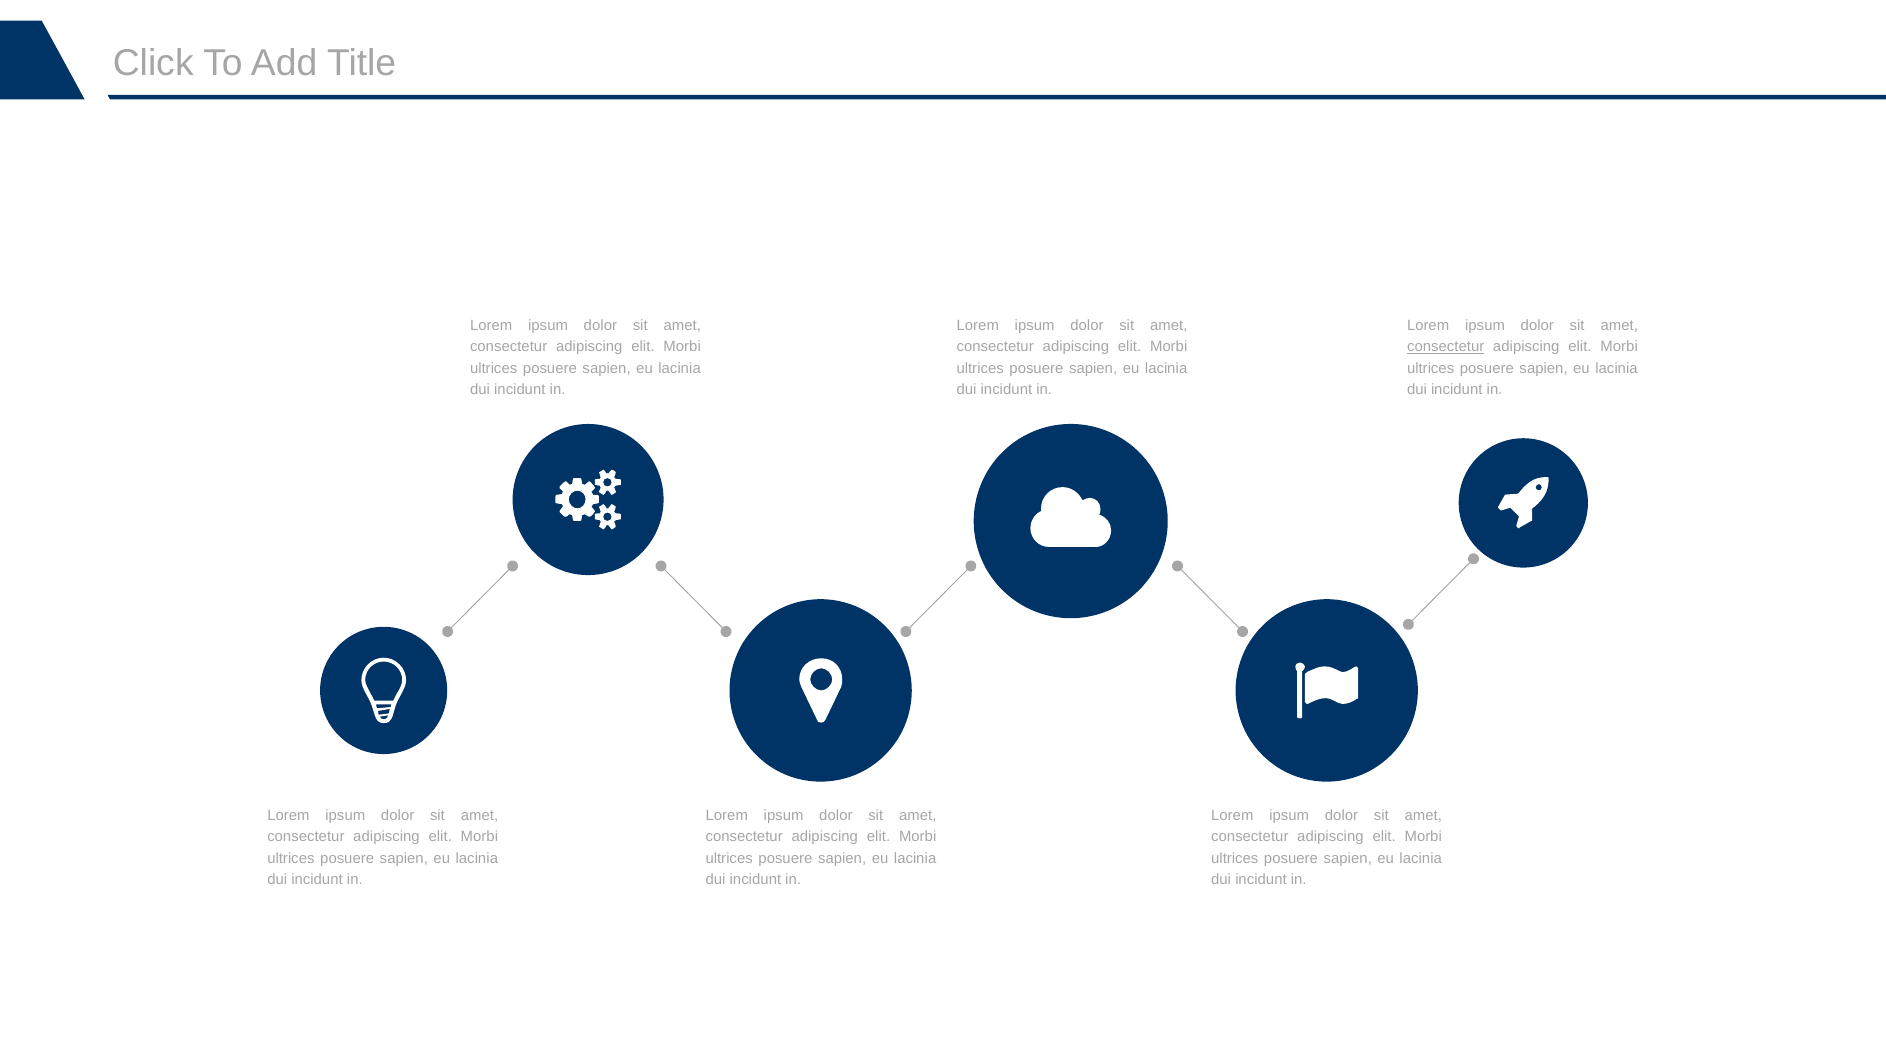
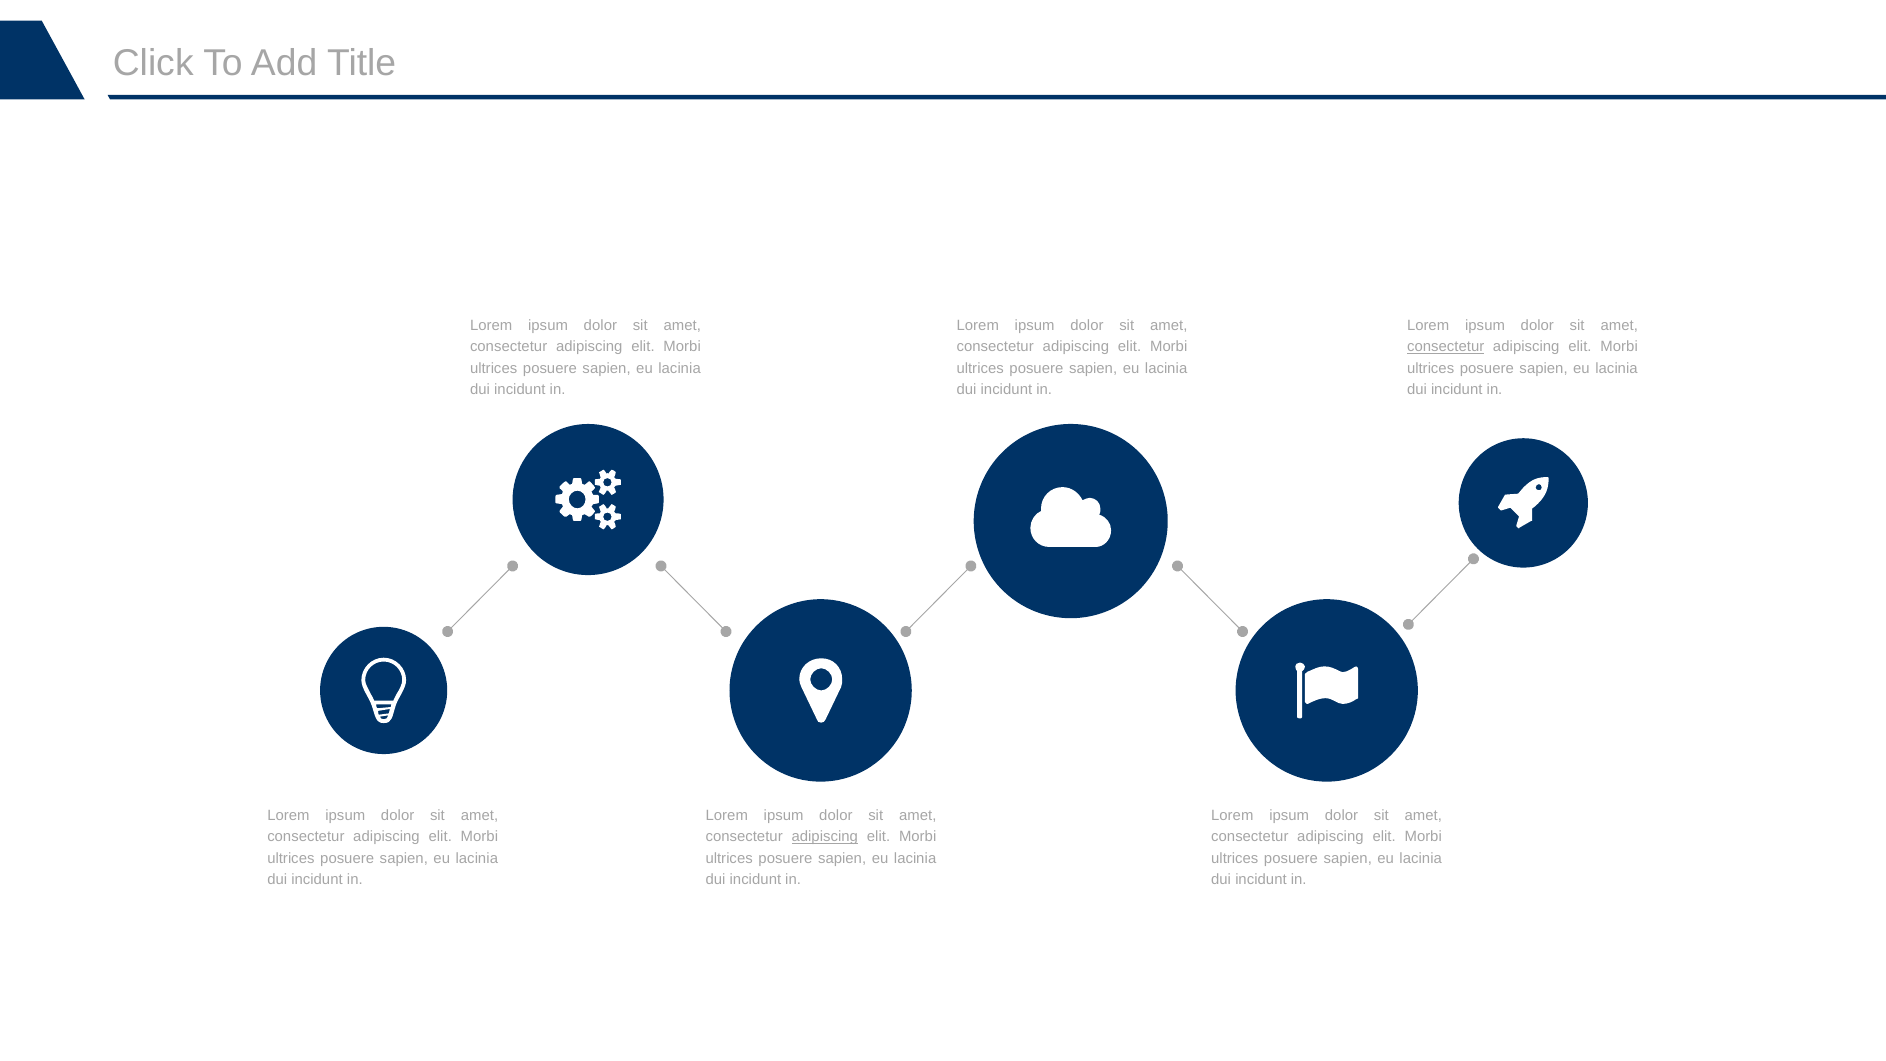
adipiscing underline: none -> present (825, 837)
